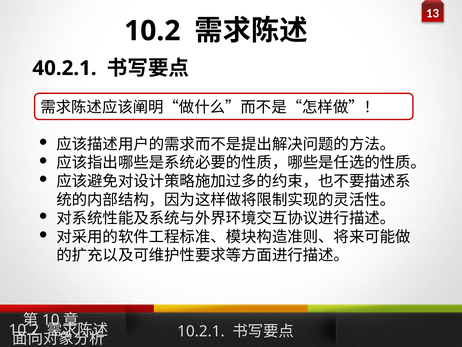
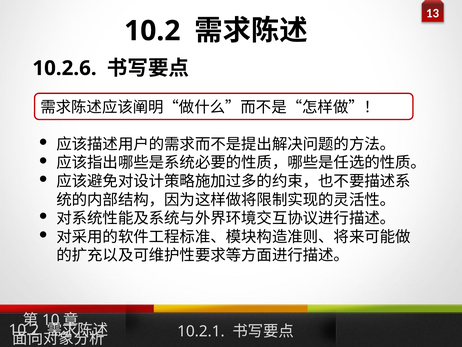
40.2.1: 40.2.1 -> 10.2.6 (64, 68)
